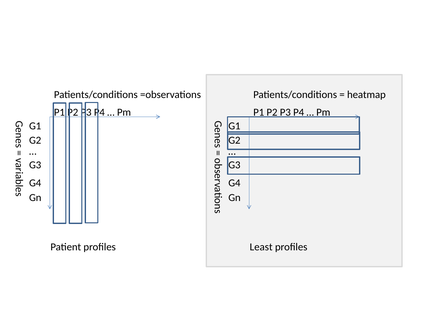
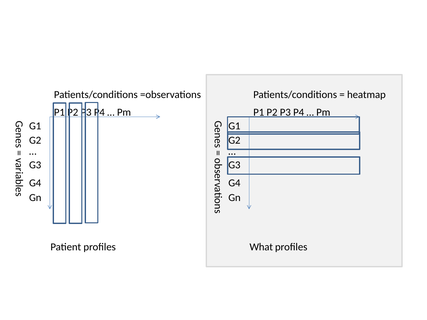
Least: Least -> What (261, 247)
